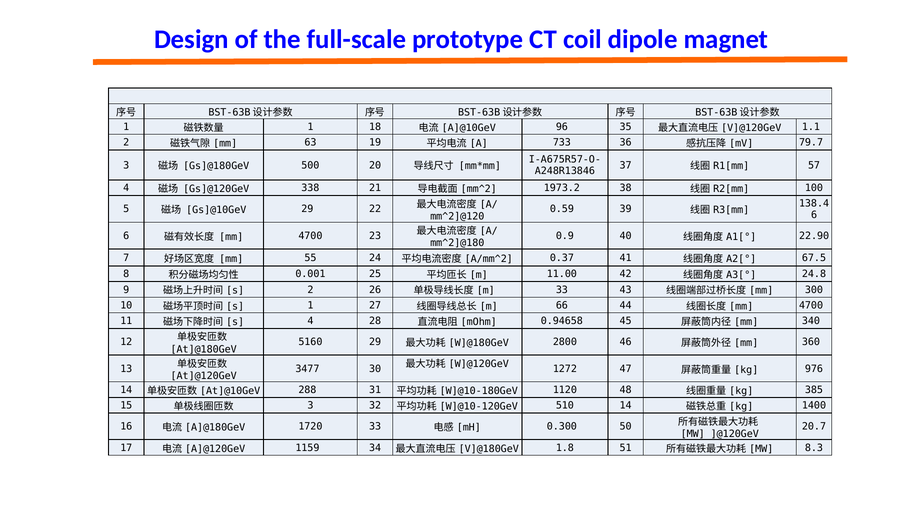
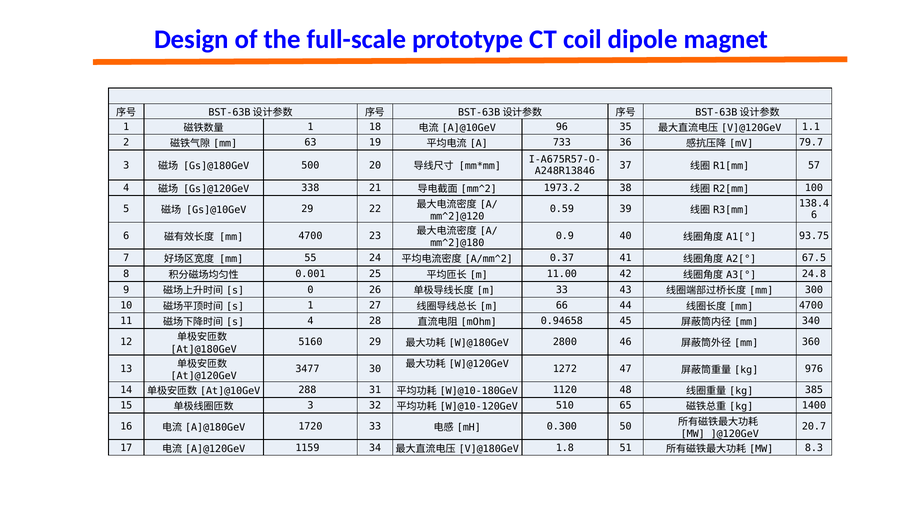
22.90: 22.90 -> 93.75 (814, 236)
2: 2 -> 0 (310, 290)
510 14: 14 -> 65 (626, 406)
